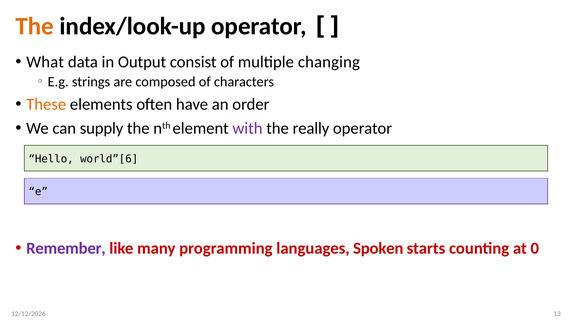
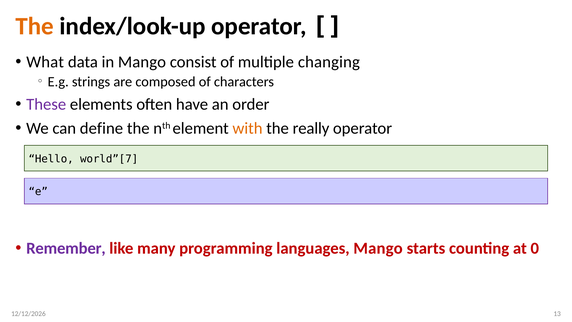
in Output: Output -> Mango (142, 62)
These colour: orange -> purple (46, 104)
supply: supply -> define (101, 128)
with colour: purple -> orange (247, 128)
world”[6: world”[6 -> world”[7 (109, 159)
languages Spoken: Spoken -> Mango (378, 248)
